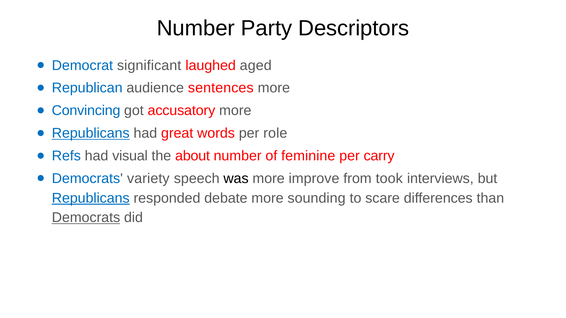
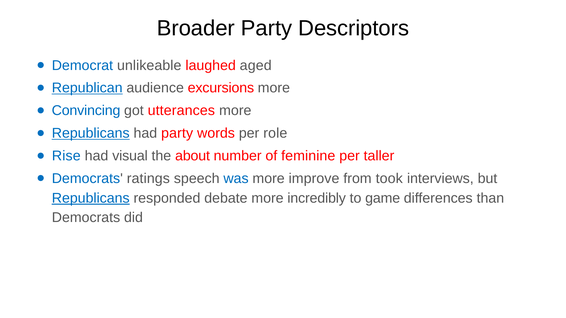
Number: Number -> Broader (196, 28)
significant: significant -> unlikeable (149, 65)
Republican underline: none -> present (87, 88)
sentences: sentences -> excursions (221, 88)
accusatory: accusatory -> utterances (181, 111)
had great: great -> party (177, 133)
Refs: Refs -> Rise (66, 156)
carry: carry -> taller (379, 156)
variety: variety -> ratings (148, 179)
was colour: black -> blue (236, 179)
sounding: sounding -> incredibly (317, 198)
scare: scare -> game (383, 198)
Democrats underline: present -> none (86, 218)
